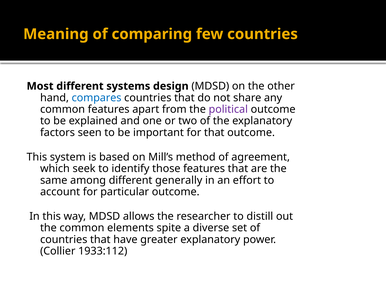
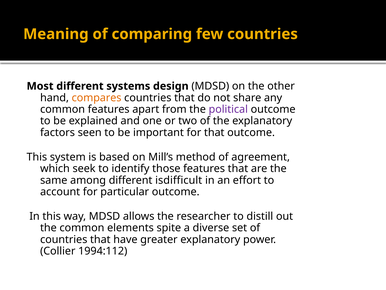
compares colour: blue -> orange (97, 98)
generally: generally -> isdifficult (179, 180)
1933:112: 1933:112 -> 1994:112 (103, 251)
